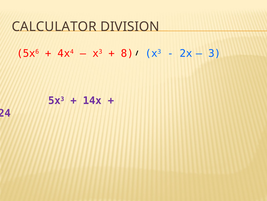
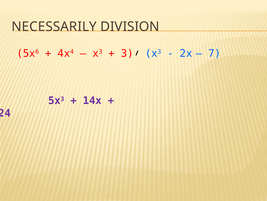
CALCULATOR: CALCULATOR -> NECESSARILY (54, 27)
8: 8 -> 3 (127, 53)
3: 3 -> 7 (215, 53)
